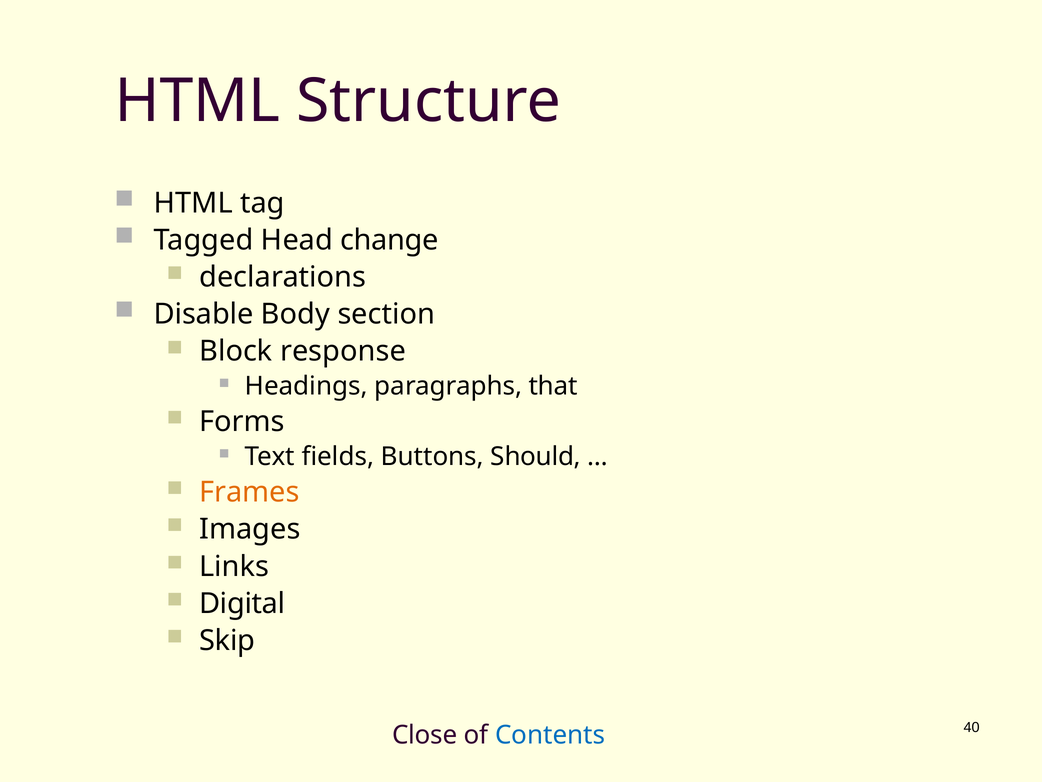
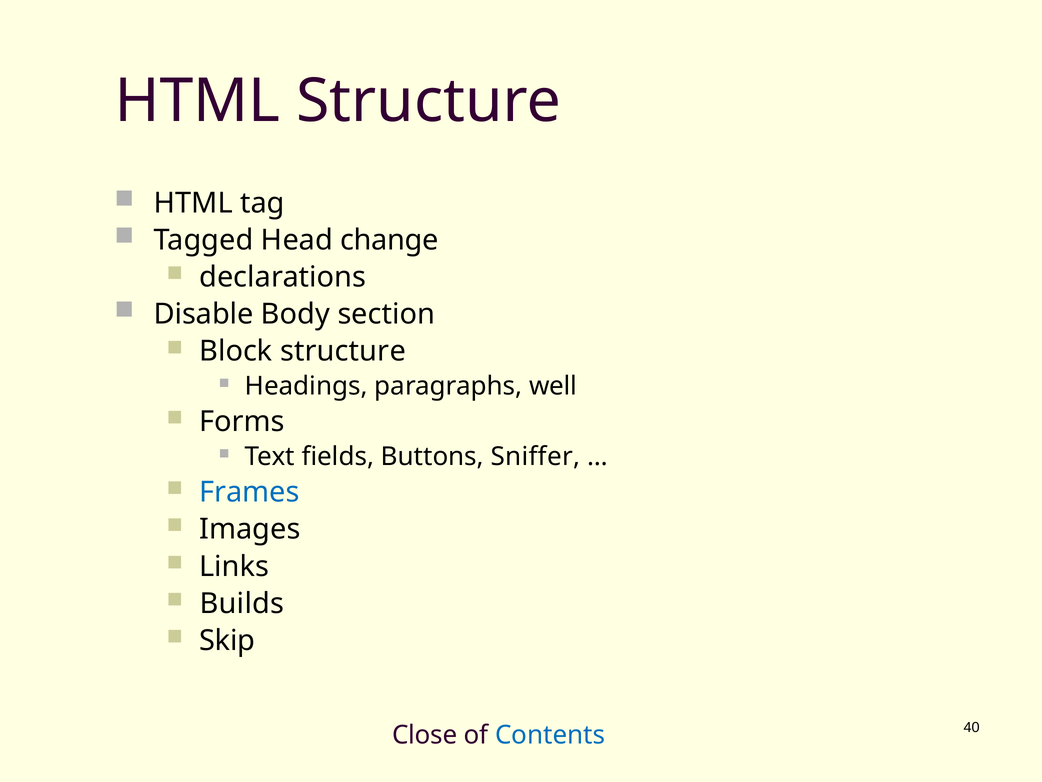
Block response: response -> structure (343, 351)
that: that -> well (553, 386)
Should: Should -> Sniffer (535, 457)
Frames colour: orange -> blue (249, 492)
Digital: Digital -> Builds (242, 603)
